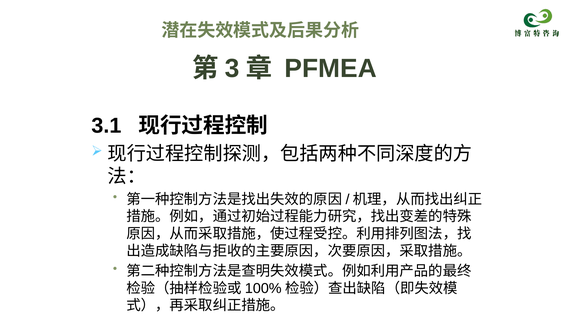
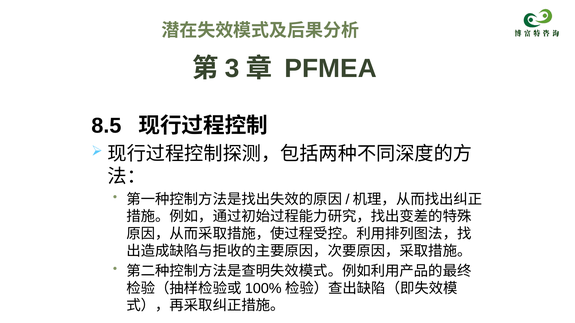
3.1: 3.1 -> 8.5 (106, 126)
